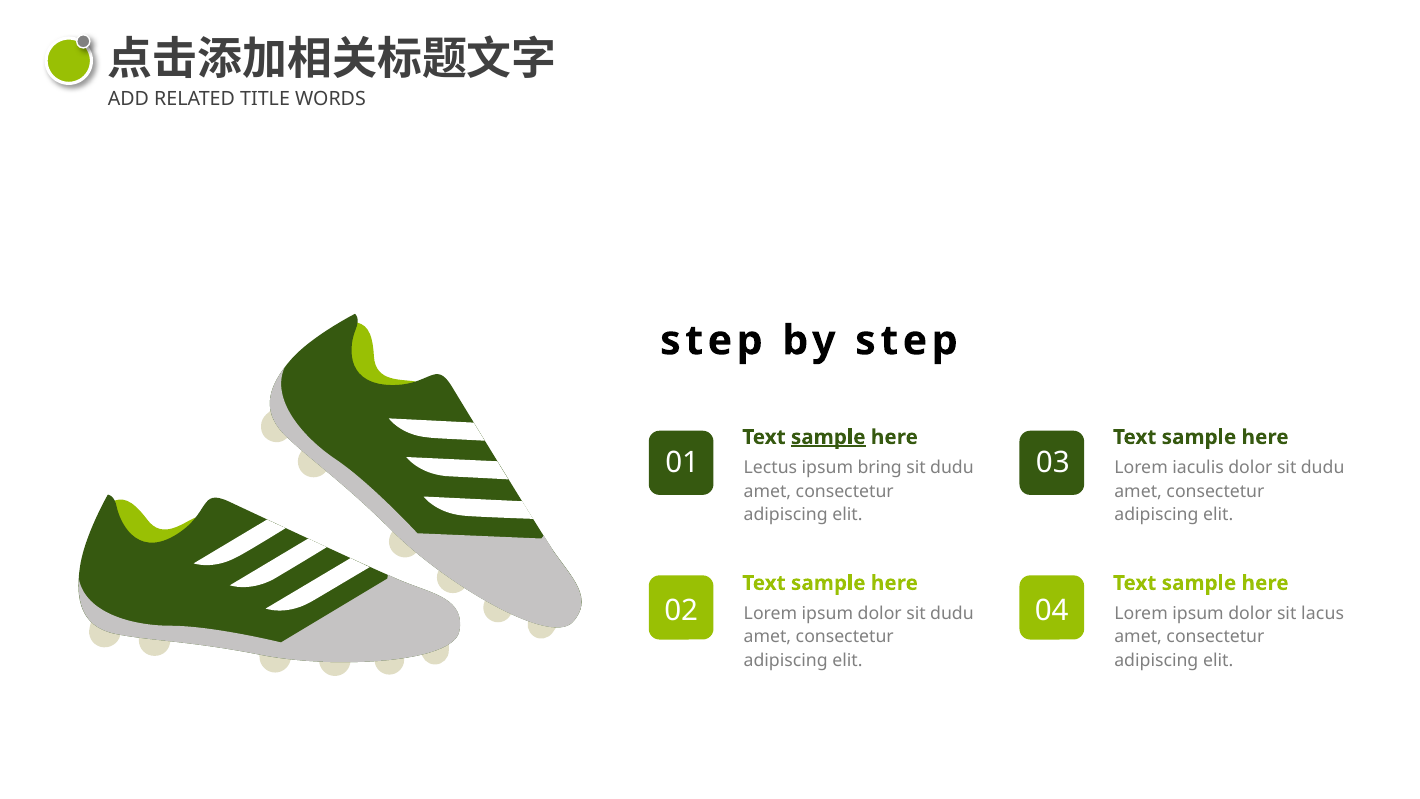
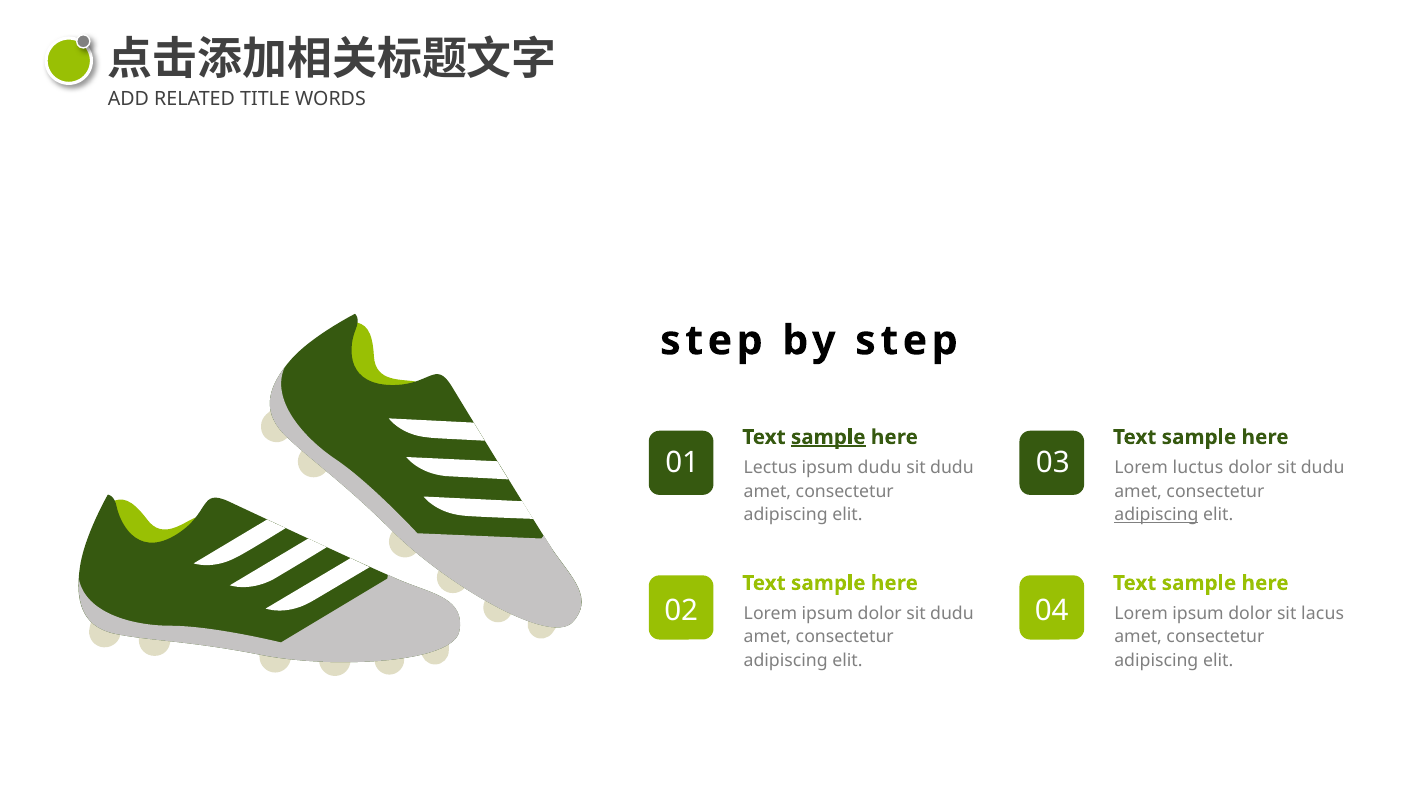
ipsum bring: bring -> dudu (880, 468)
iaculis: iaculis -> luctus (1198, 468)
adipiscing underline: none -> present (1156, 514)
